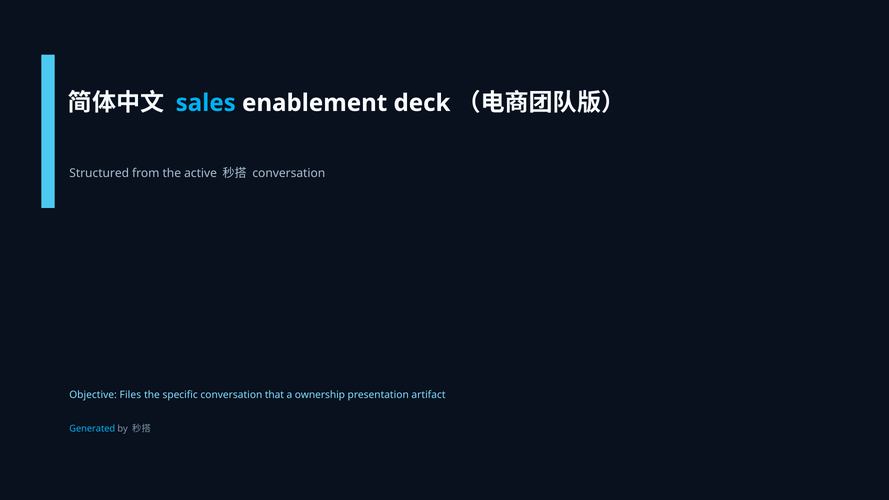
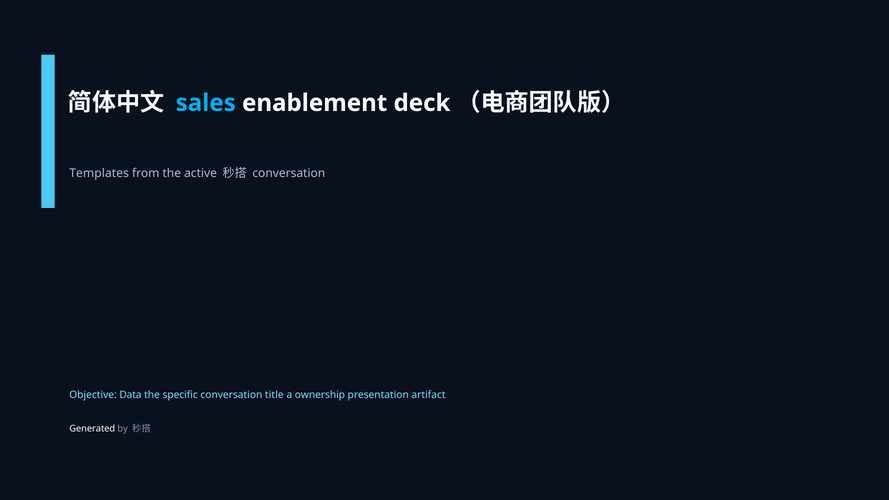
Structured: Structured -> Templates (99, 174)
Files: Files -> Data (131, 395)
that: that -> title (274, 395)
Generated colour: light blue -> white (92, 429)
